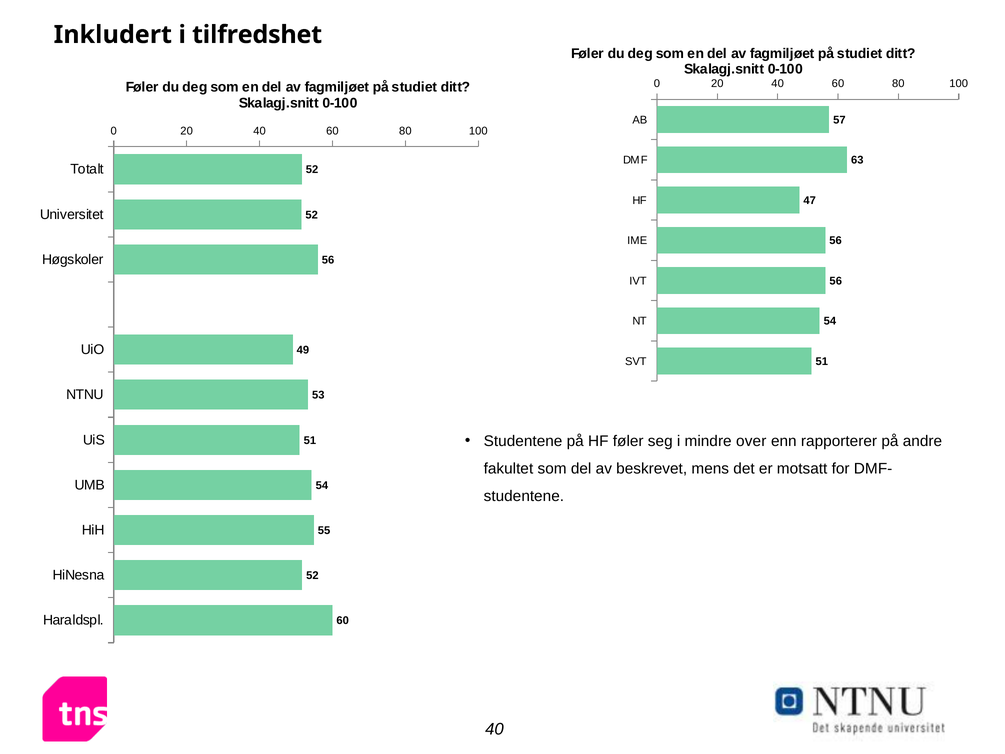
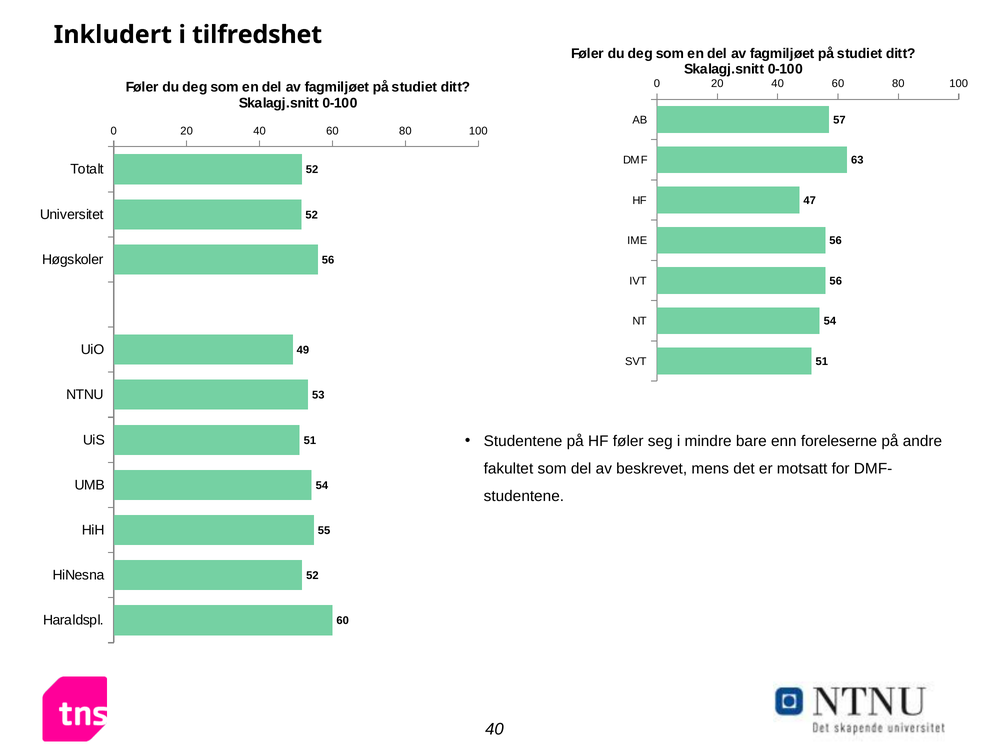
over: over -> bare (751, 441)
rapporterer: rapporterer -> foreleserne (839, 441)
